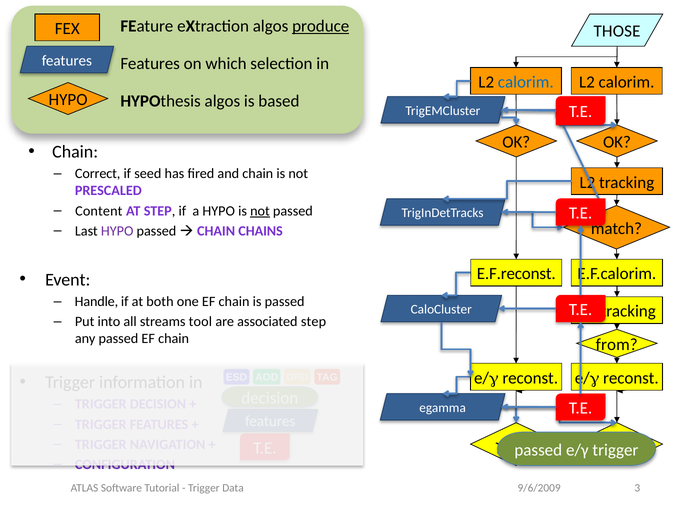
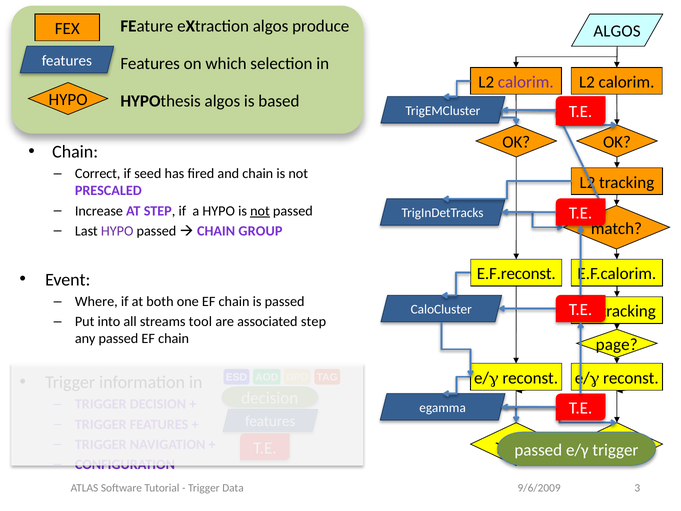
produce underline: present -> none (321, 26)
THOSE: THOSE -> ALGOS (617, 31)
calorim colour: blue -> purple (526, 82)
Content: Content -> Increase (99, 211)
CHAINS: CHAINS -> GROUP (260, 231)
Handle: Handle -> Where (96, 302)
from: from -> page (617, 344)
